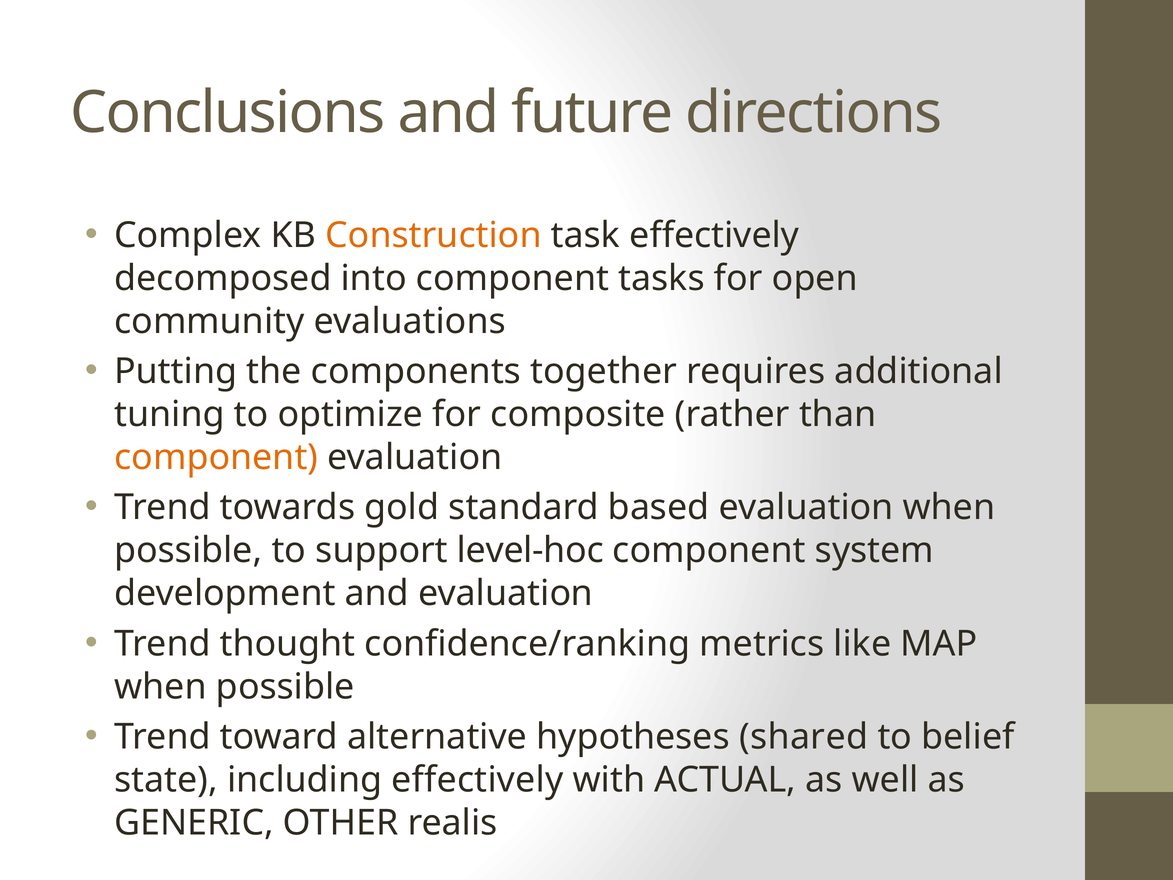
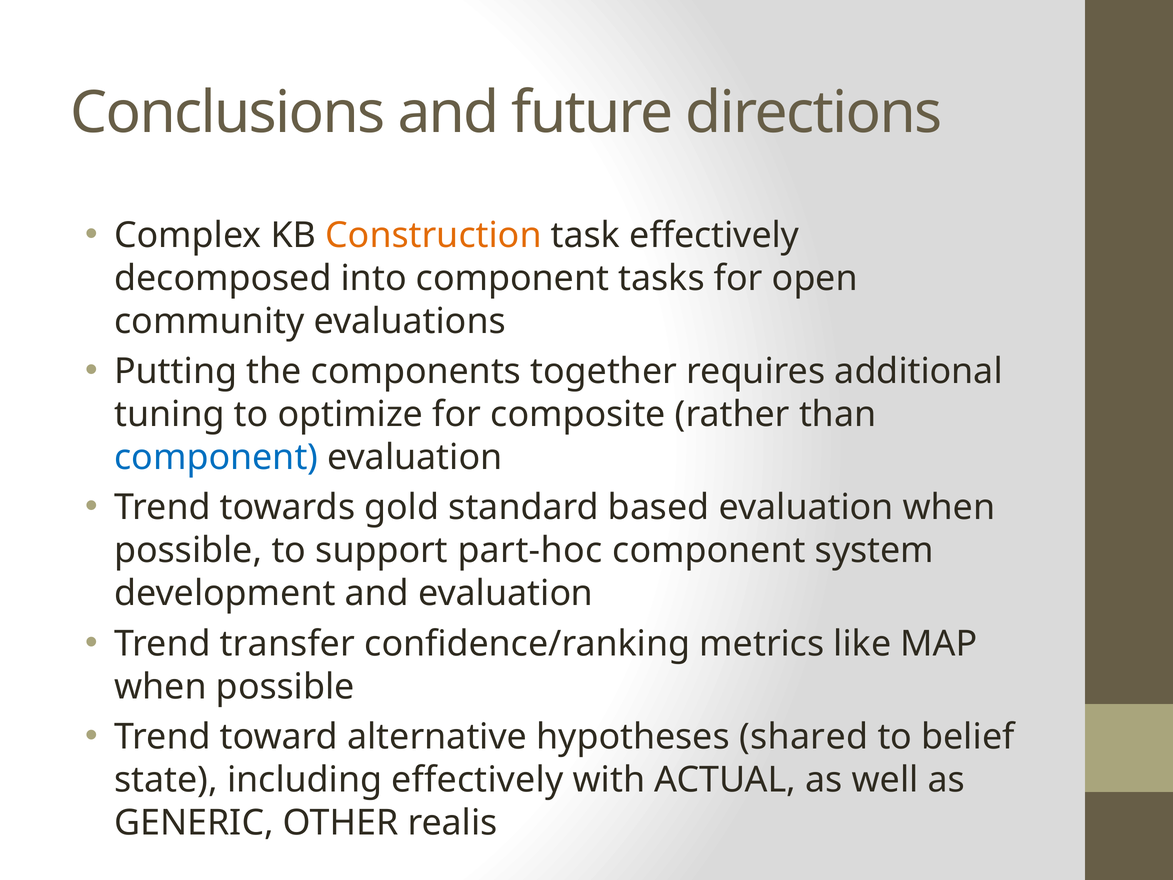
component colour: orange -> blue (216, 457)
level-hoc: level-hoc -> part-hoc (530, 550)
thought: thought -> transfer (287, 644)
